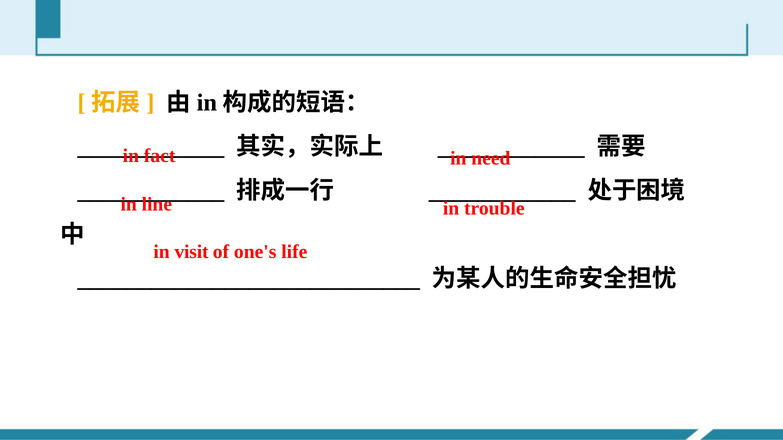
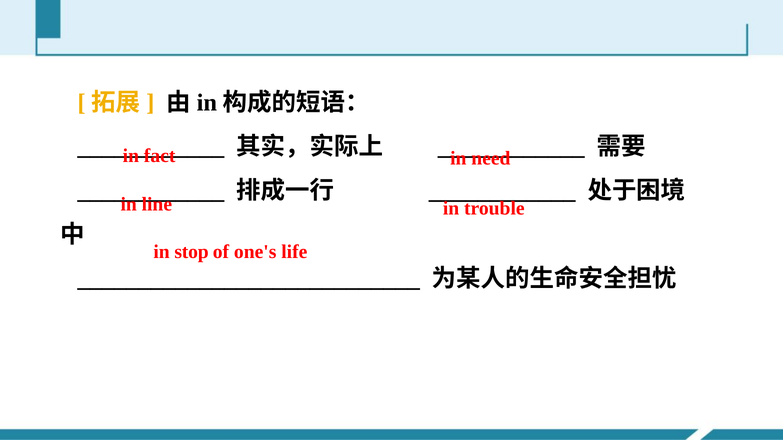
visit: visit -> stop (192, 252)
